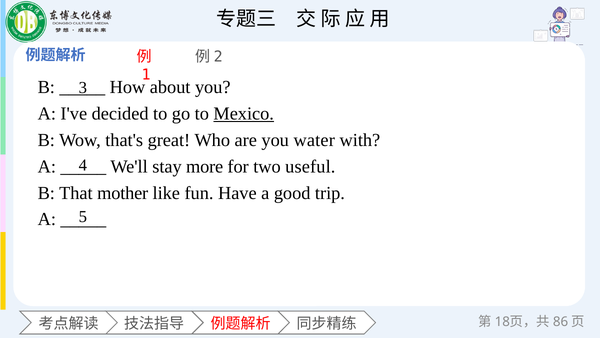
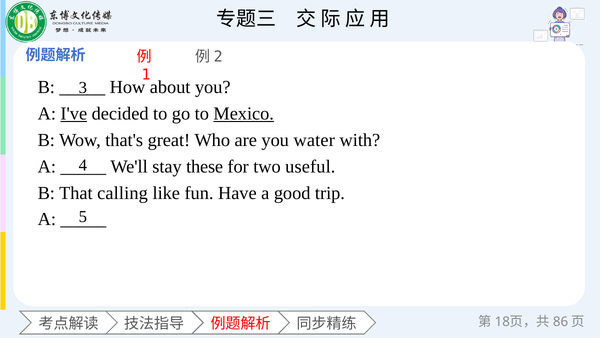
I've underline: none -> present (74, 114)
more: more -> these (205, 166)
mother: mother -> calling (123, 193)
